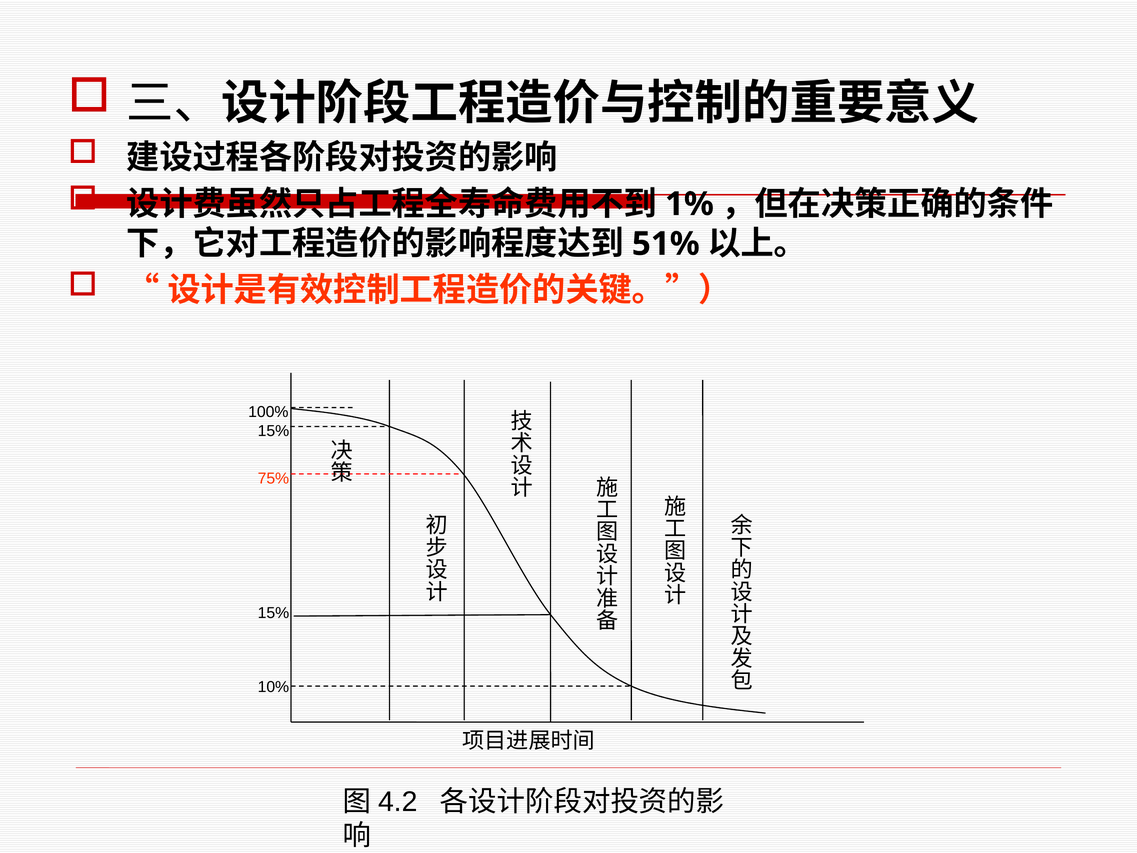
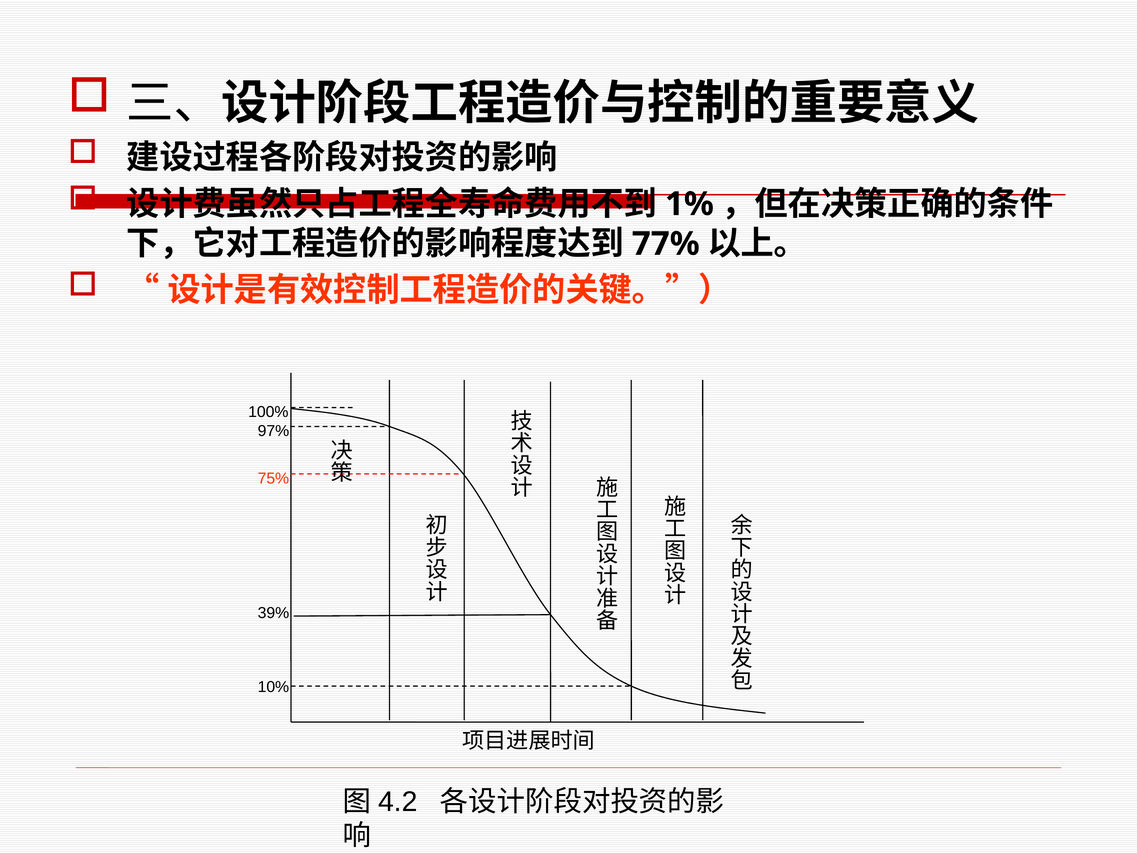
51%: 51% -> 77% (666, 244)
15%: 15% -> 97% (273, 431)
15%: 15% -> 39% (273, 613)
